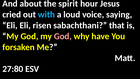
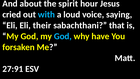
risen: risen -> their (42, 25)
God colour: pink -> light blue (63, 36)
27:80: 27:80 -> 27:91 (13, 69)
